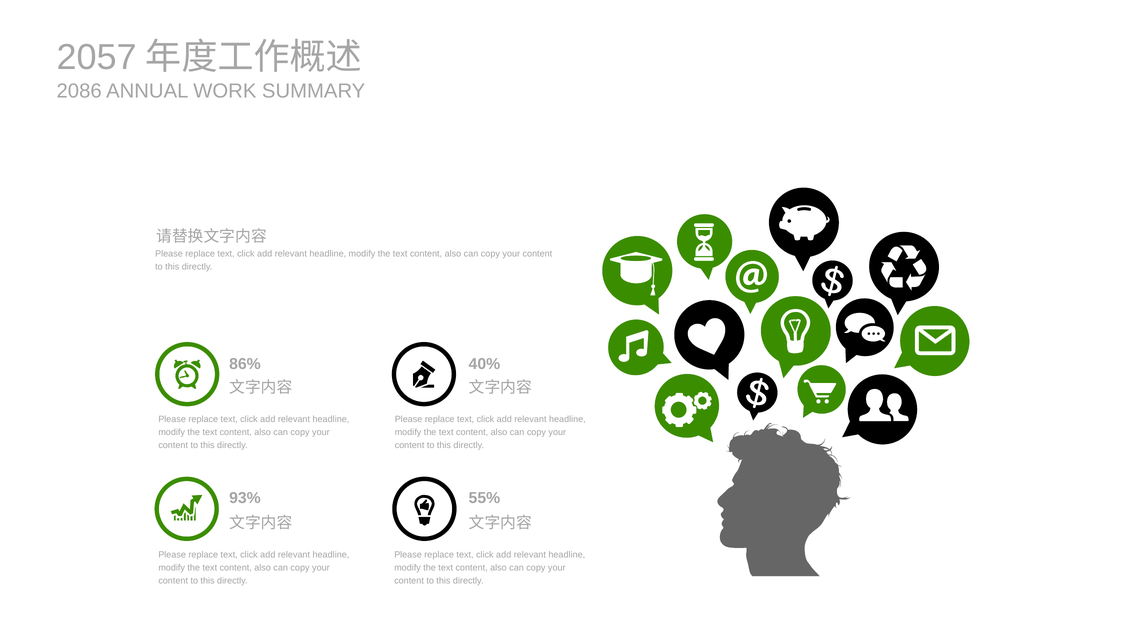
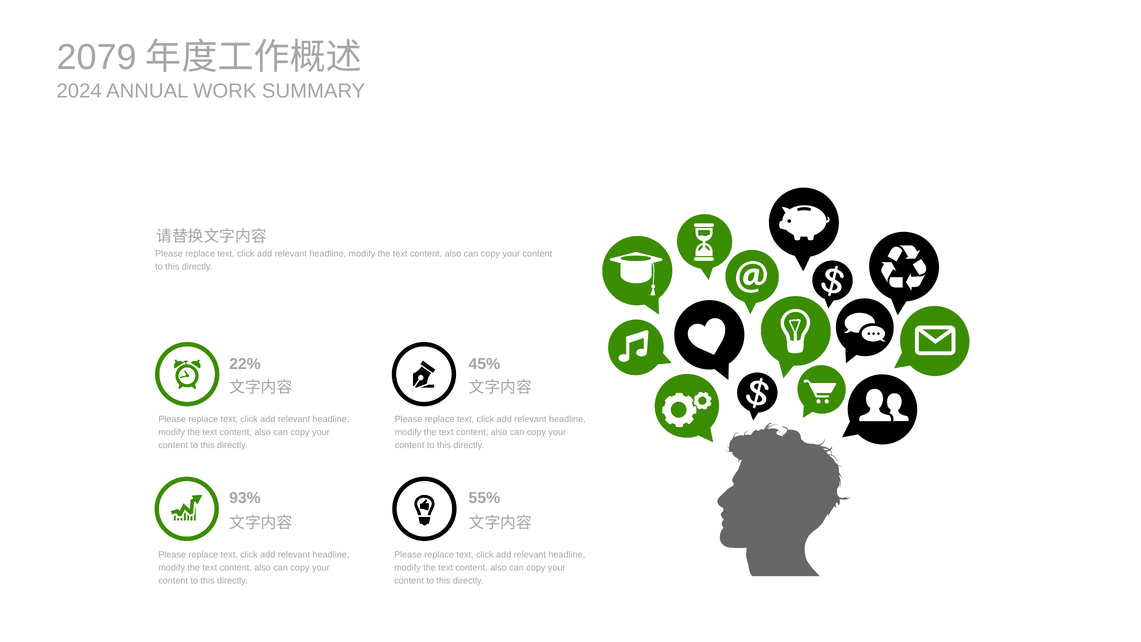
2057: 2057 -> 2079 (97, 58)
2086: 2086 -> 2024 (79, 91)
86%: 86% -> 22% (245, 364)
40%: 40% -> 45% (484, 364)
